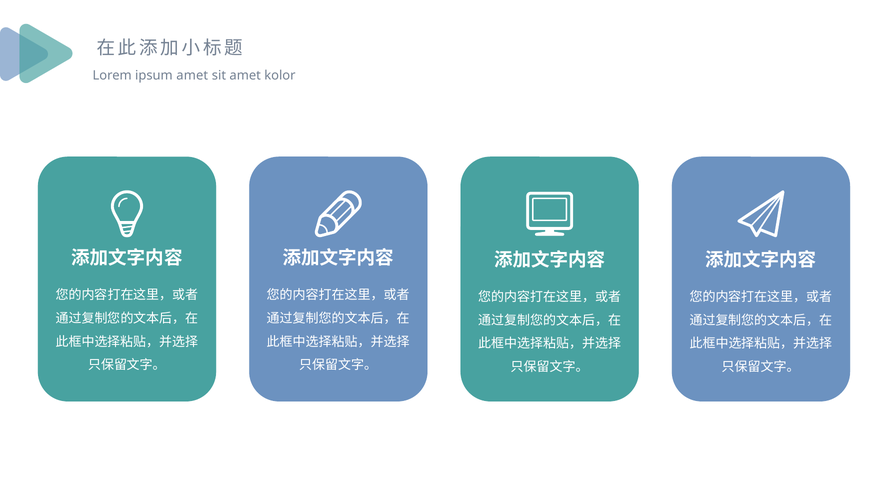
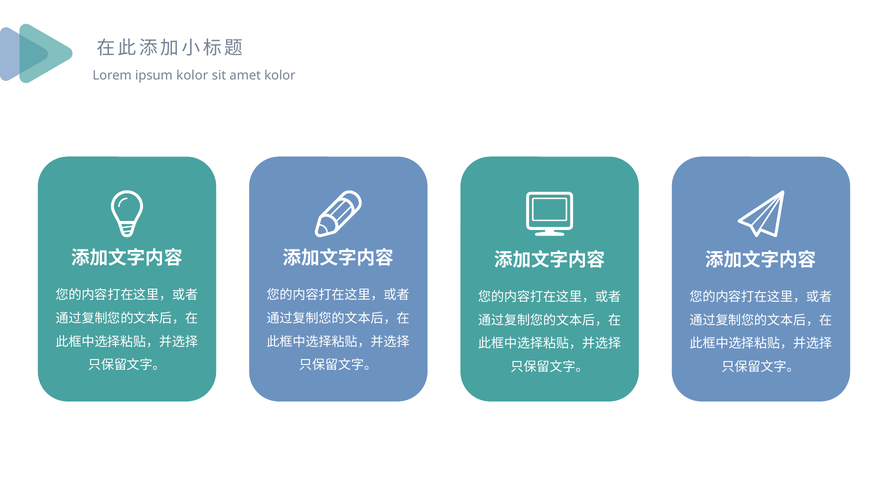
ipsum amet: amet -> kolor (192, 76)
